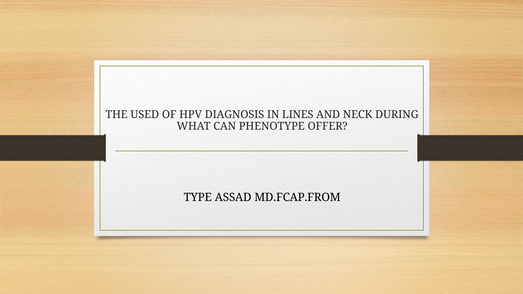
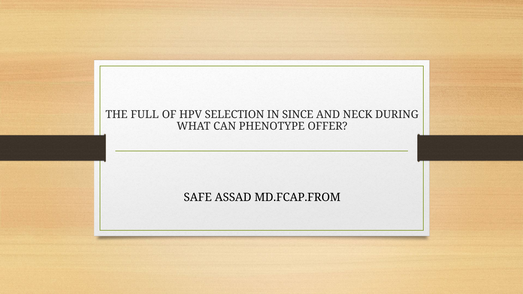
USED: USED -> FULL (145, 115)
DIAGNOSIS: DIAGNOSIS -> SELECTION (235, 115)
LINES: LINES -> SINCE (298, 115)
TYPE: TYPE -> SAFE (198, 197)
